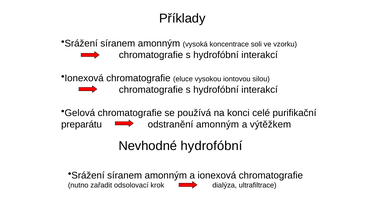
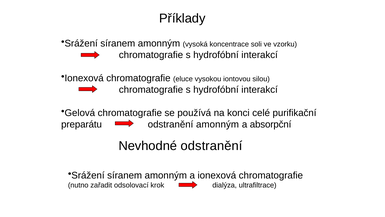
výtěžkem: výtěžkem -> absorpční (271, 124)
Nevhodné hydrofóbní: hydrofóbní -> odstranění (212, 146)
